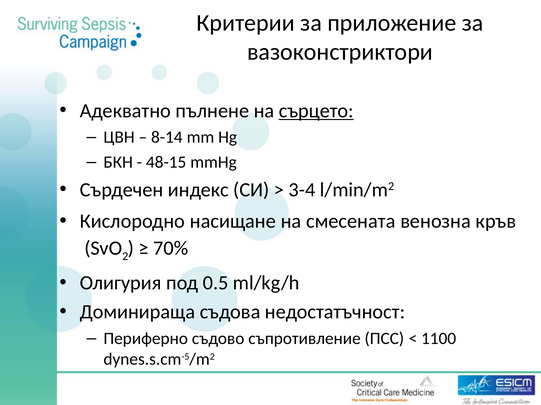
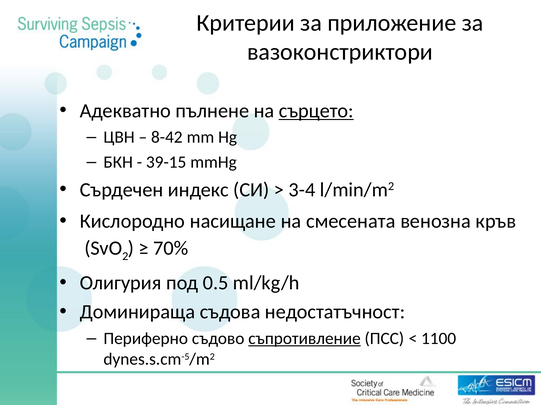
8-14: 8-14 -> 8-42 (167, 138)
48-15: 48-15 -> 39-15 (166, 162)
съпротивление underline: none -> present (305, 339)
